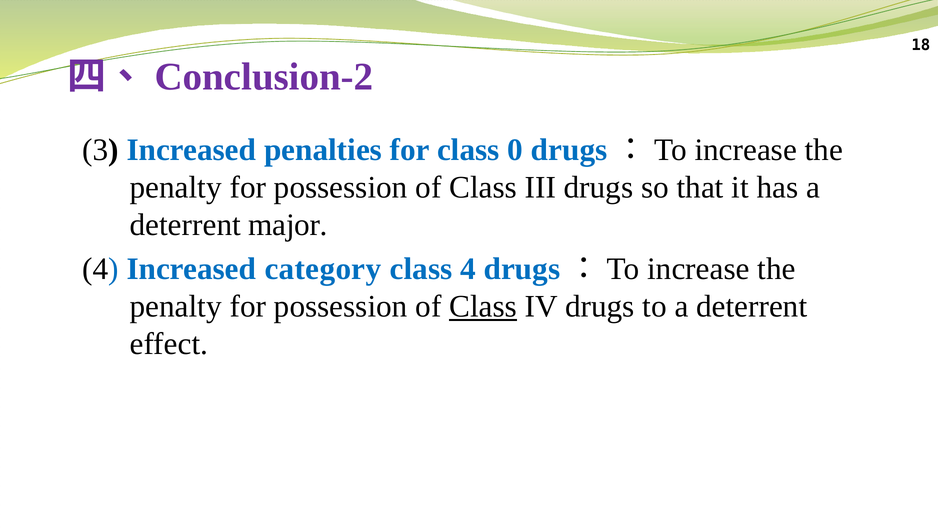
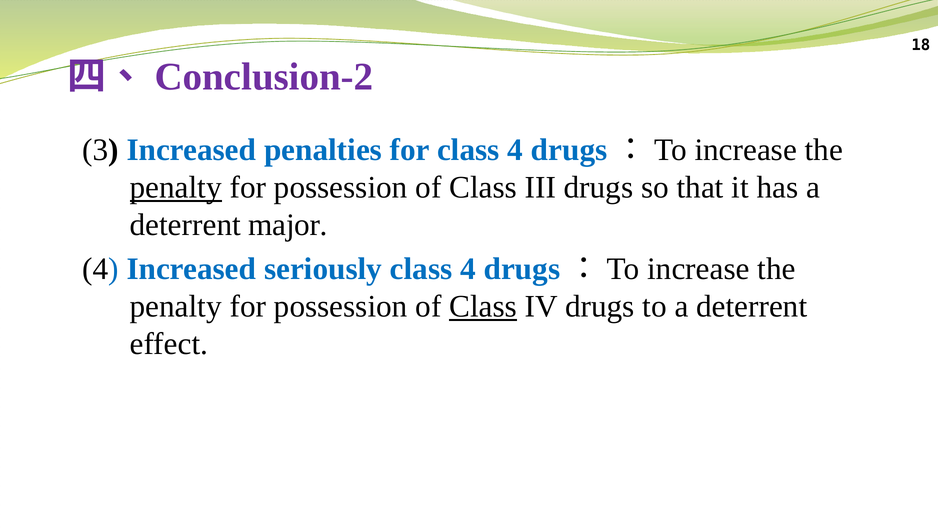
for class 0: 0 -> 4 (515, 150)
penalty underline: none -> present (176, 187)
category: category -> seriously (323, 269)
